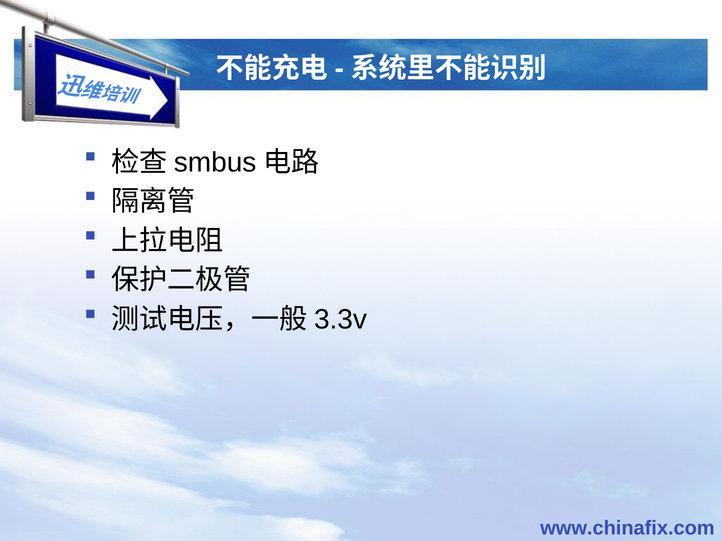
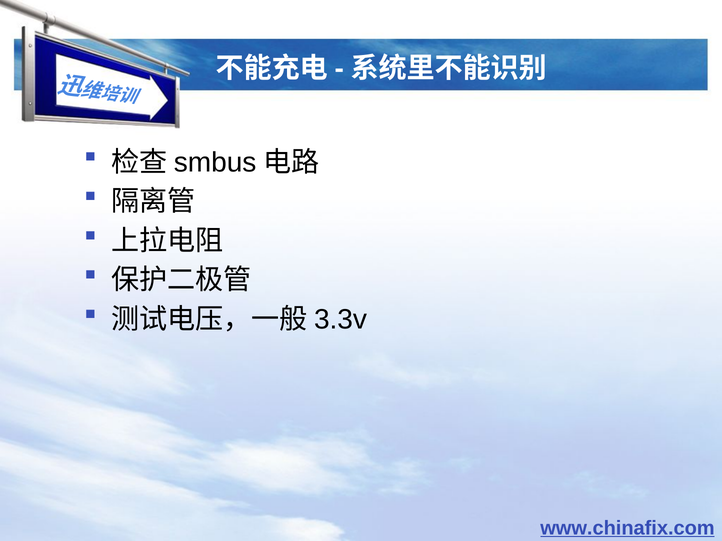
www.chinafix.com underline: none -> present (628, 528)
